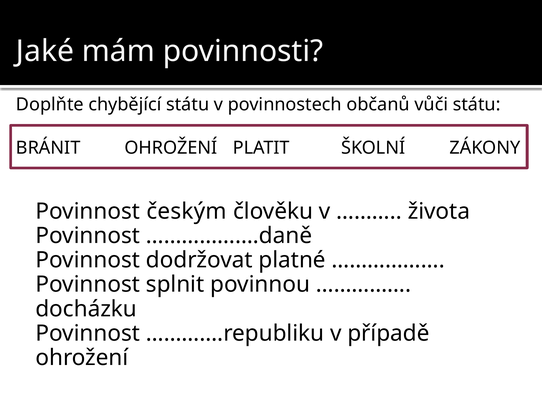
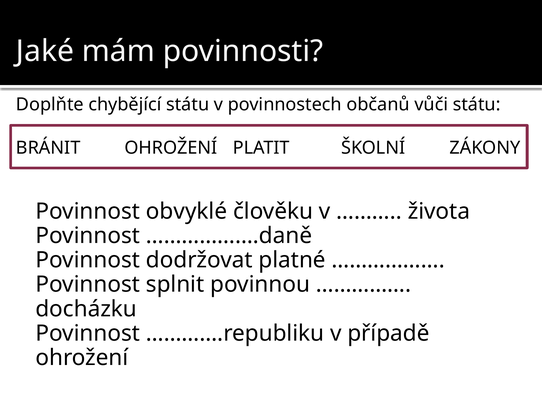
českým: českým -> obvyklé (187, 211)
